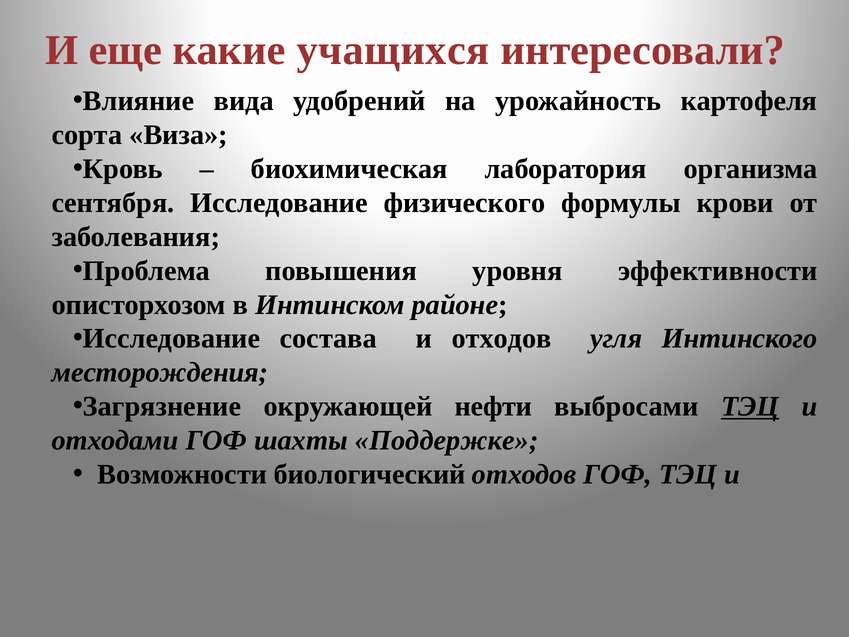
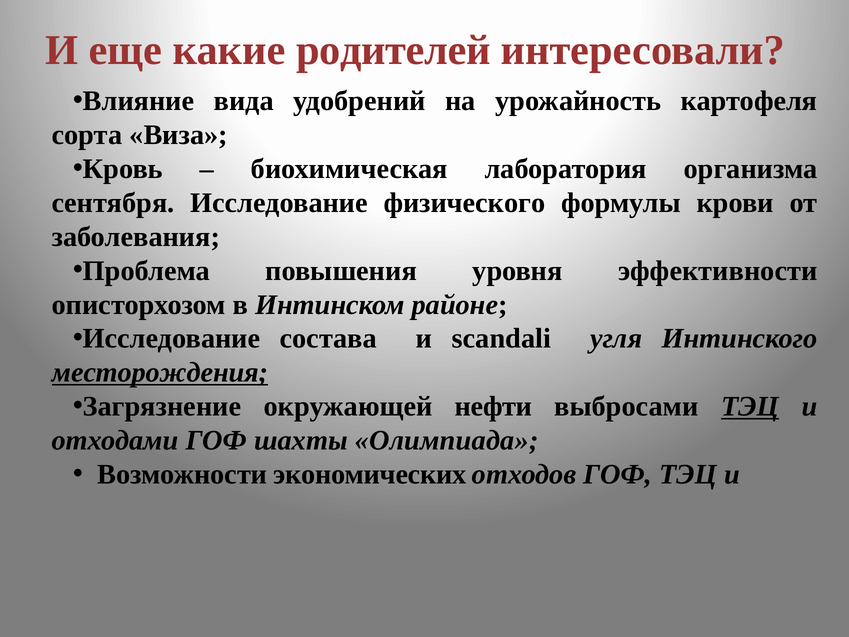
какие учащихся: учащихся -> родителей (393, 50)
и отходов: отходов -> scandali (501, 339)
месторождения underline: none -> present (160, 372)
Поддержке: Поддержке -> Олимпиада (447, 440)
Возможности биологический: биологический -> экономических (370, 474)
